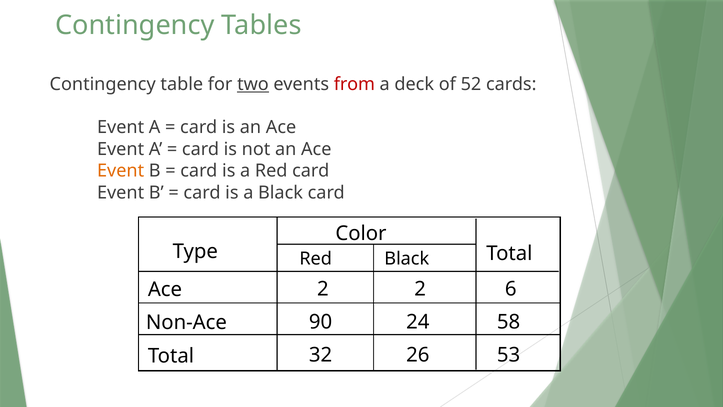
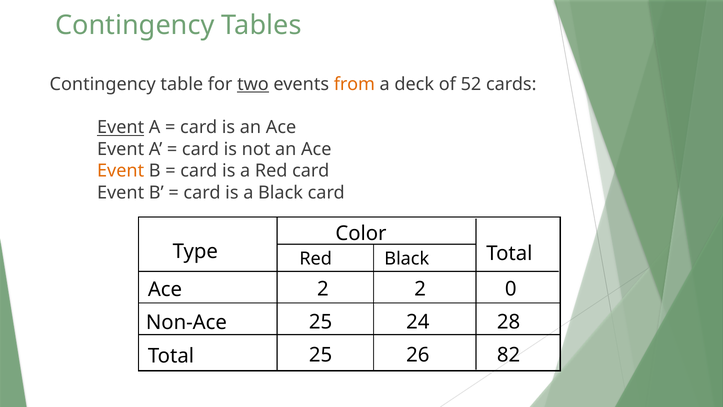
from colour: red -> orange (354, 84)
Event underline: none -> present (121, 127)
6: 6 -> 0 (511, 289)
Non-Ace 90: 90 -> 25 (321, 322)
58: 58 -> 28 (509, 322)
Total 32: 32 -> 25 (321, 355)
53: 53 -> 82 (509, 355)
